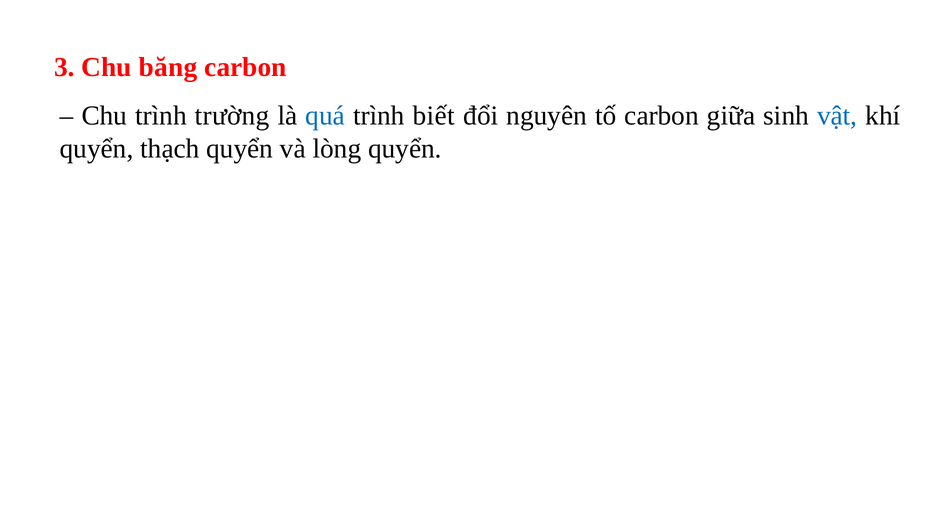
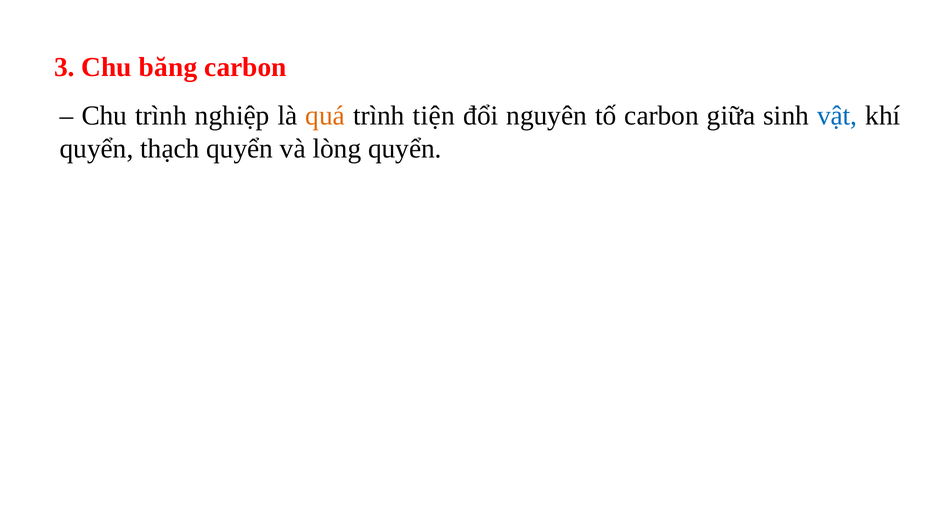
trường: trường -> nghiệp (232, 116)
quá colour: blue -> orange (325, 116)
biết: biết -> tiện (434, 116)
